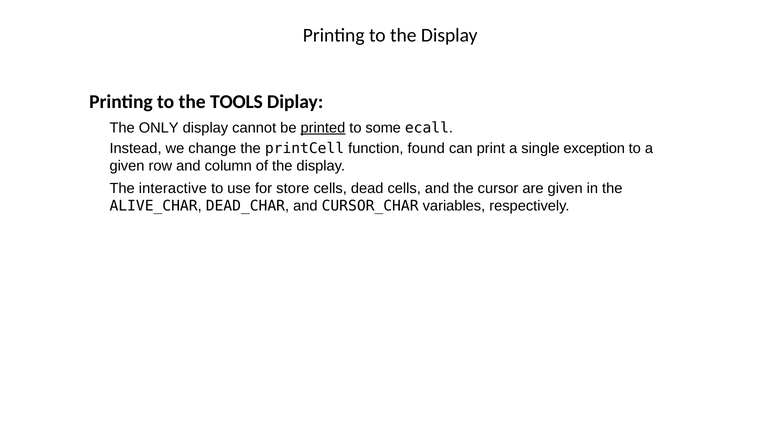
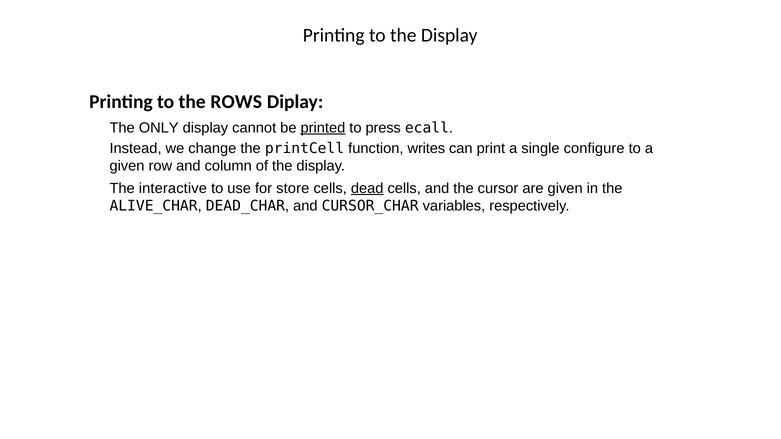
TOOLS: TOOLS -> ROWS (236, 102)
some: some -> press (383, 128)
found: found -> writes (426, 149)
exception: exception -> configure (594, 149)
dead underline: none -> present (367, 188)
